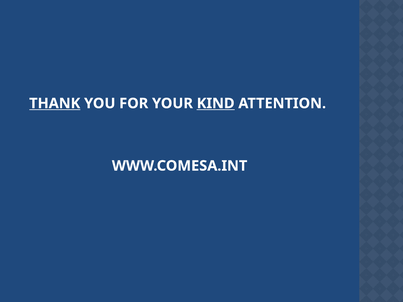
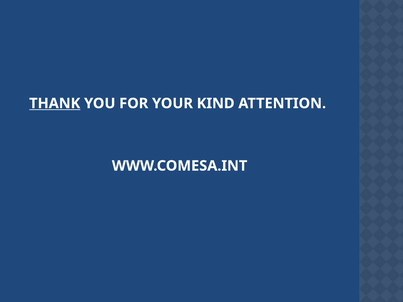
KIND underline: present -> none (216, 103)
